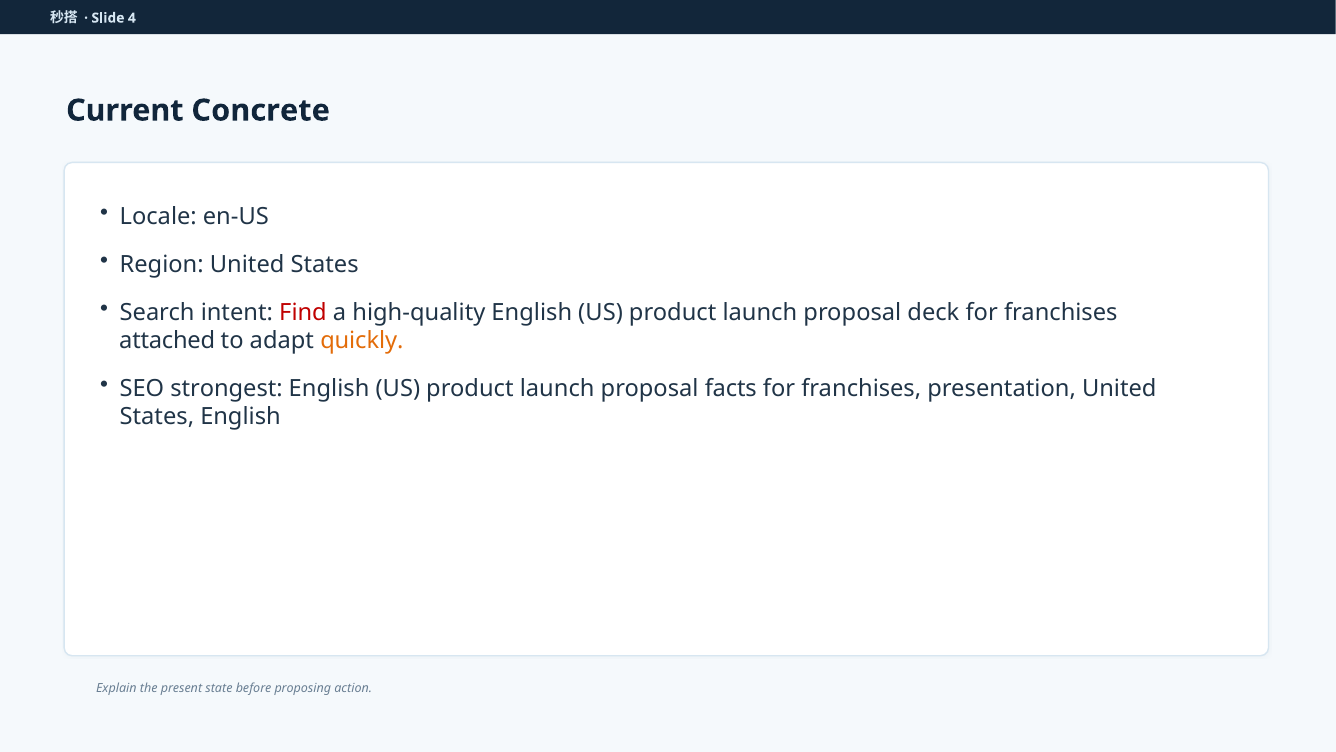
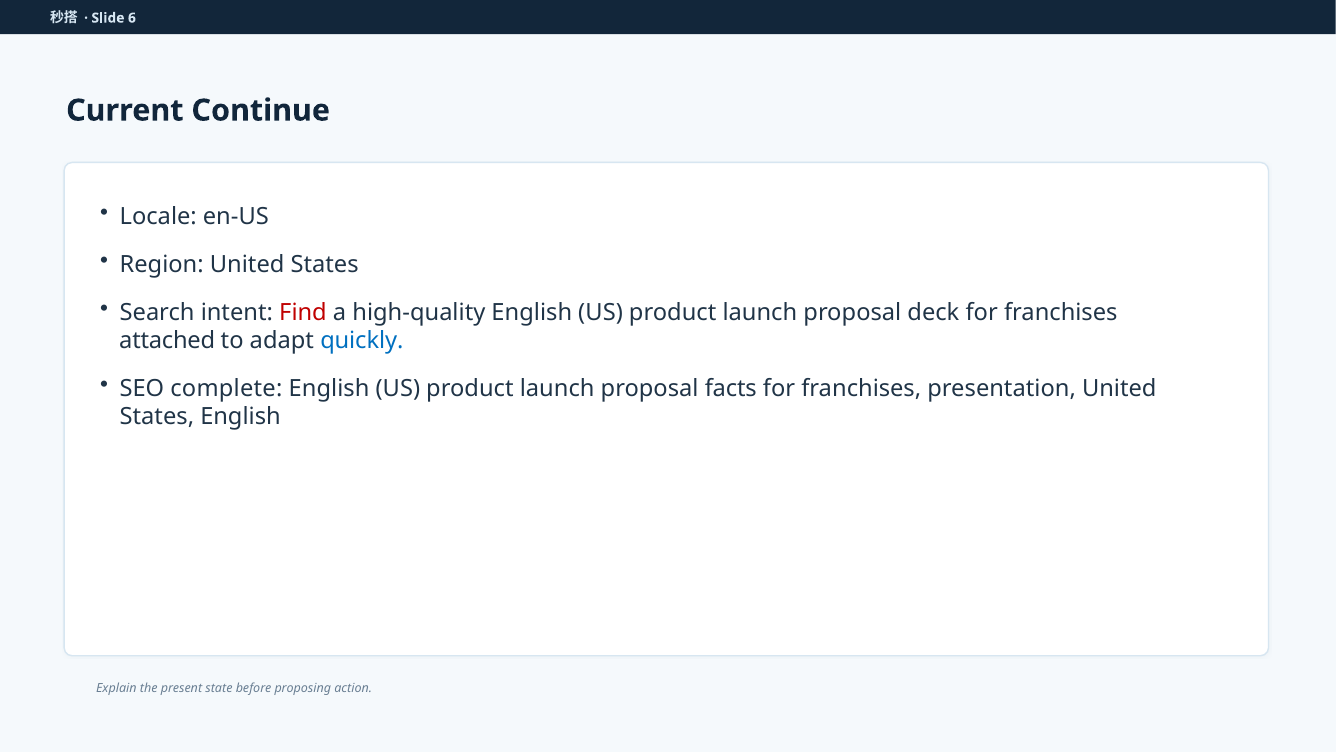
4: 4 -> 6 (132, 18)
Concrete: Concrete -> Continue (261, 110)
quickly colour: orange -> blue (362, 340)
strongest: strongest -> complete (226, 388)
